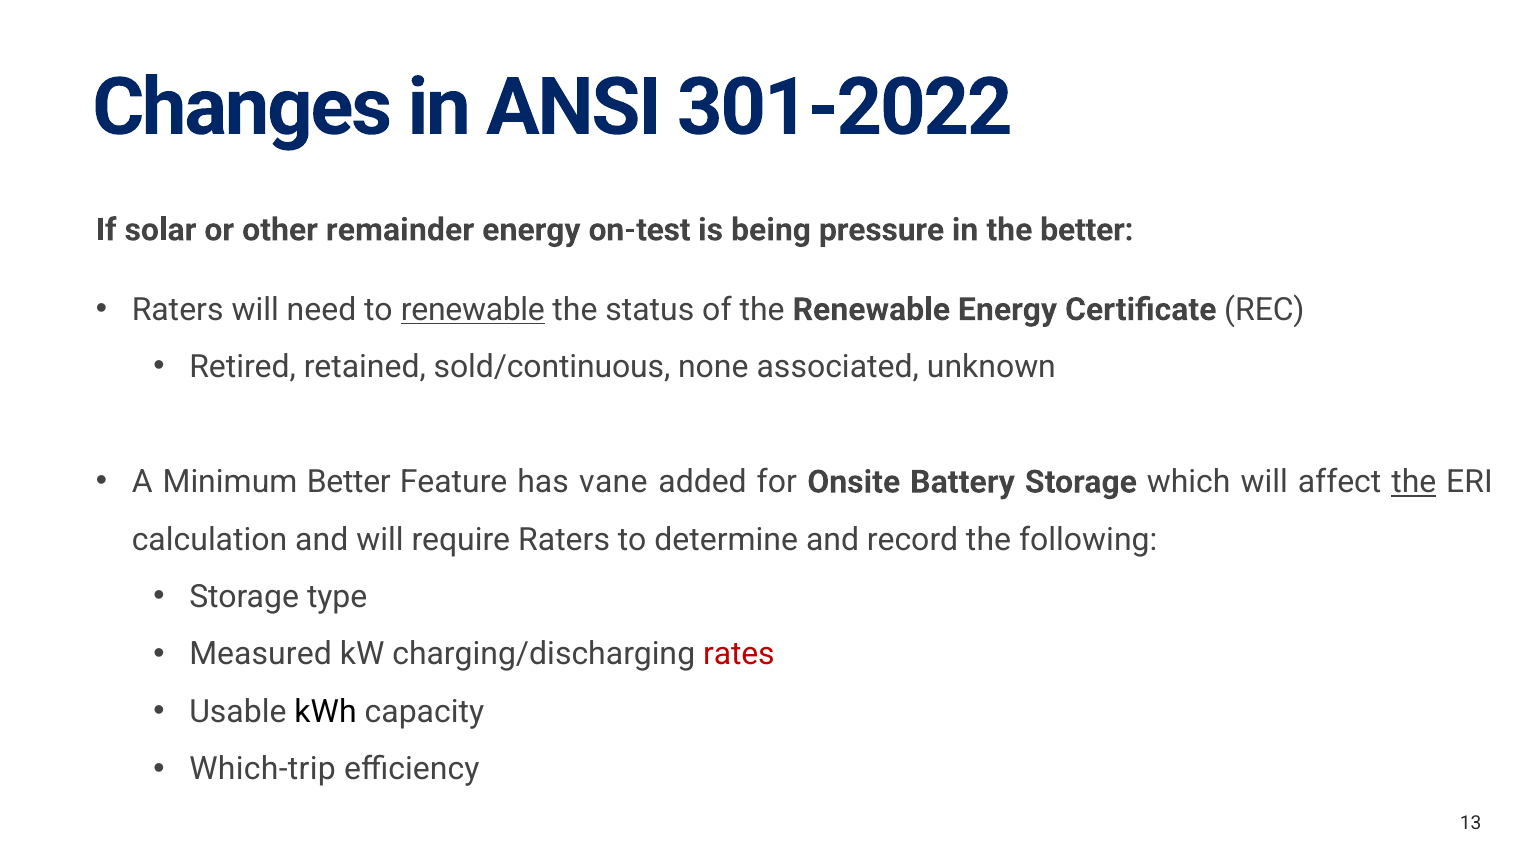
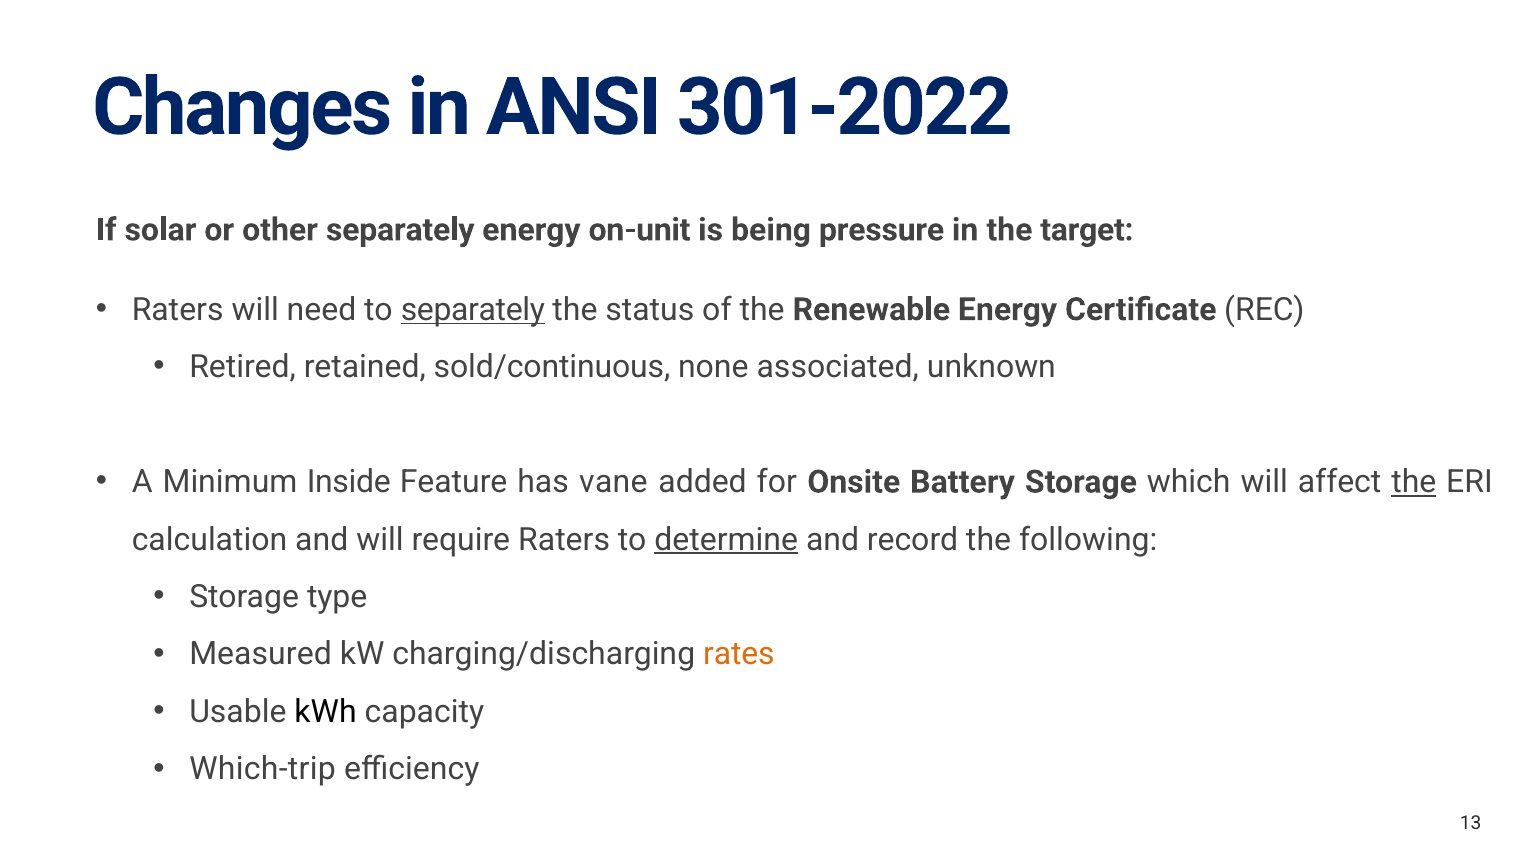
other remainder: remainder -> separately (400, 230)
on-test: on-test -> on-unit (639, 230)
the better: better -> target (1087, 230)
to renewable: renewable -> separately (473, 310)
Minimum Better: Better -> Inside (349, 482)
determine underline: none -> present (726, 540)
rates colour: red -> orange (739, 655)
